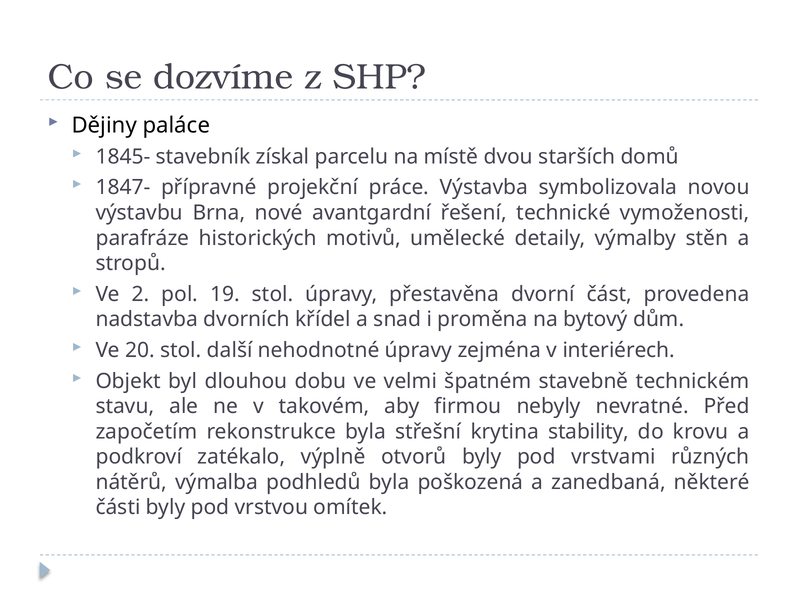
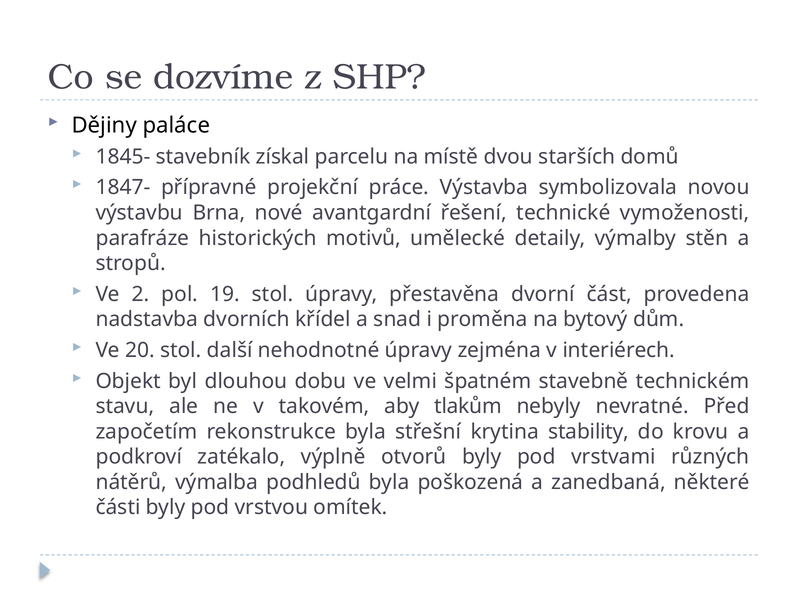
firmou: firmou -> tlakům (468, 406)
